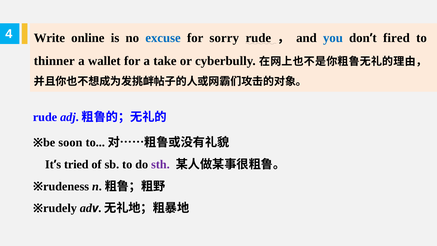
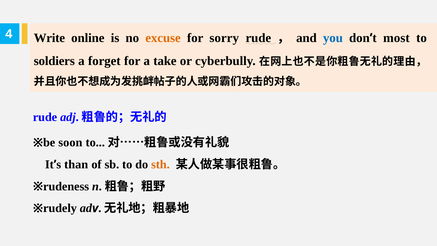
excuse colour: blue -> orange (163, 38)
fired: fired -> most (396, 38)
thinner: thinner -> soldiers (54, 61)
wallet: wallet -> forget (104, 61)
tried: tried -> than (76, 164)
sth colour: purple -> orange (160, 164)
